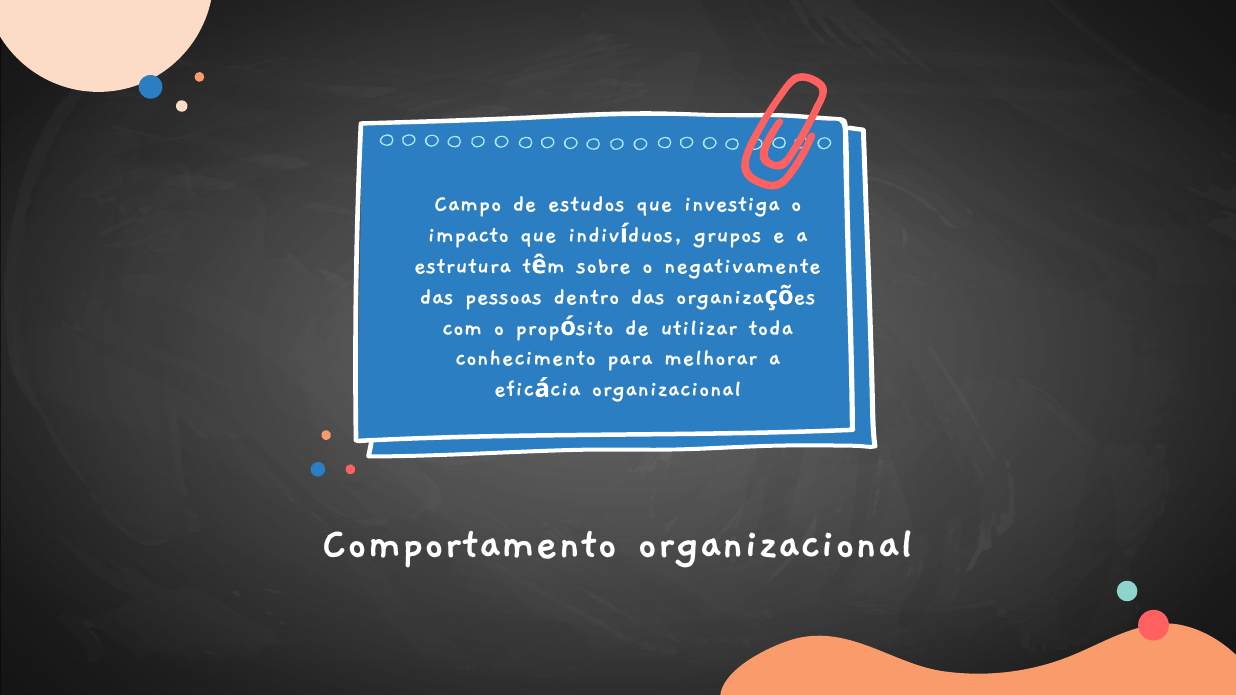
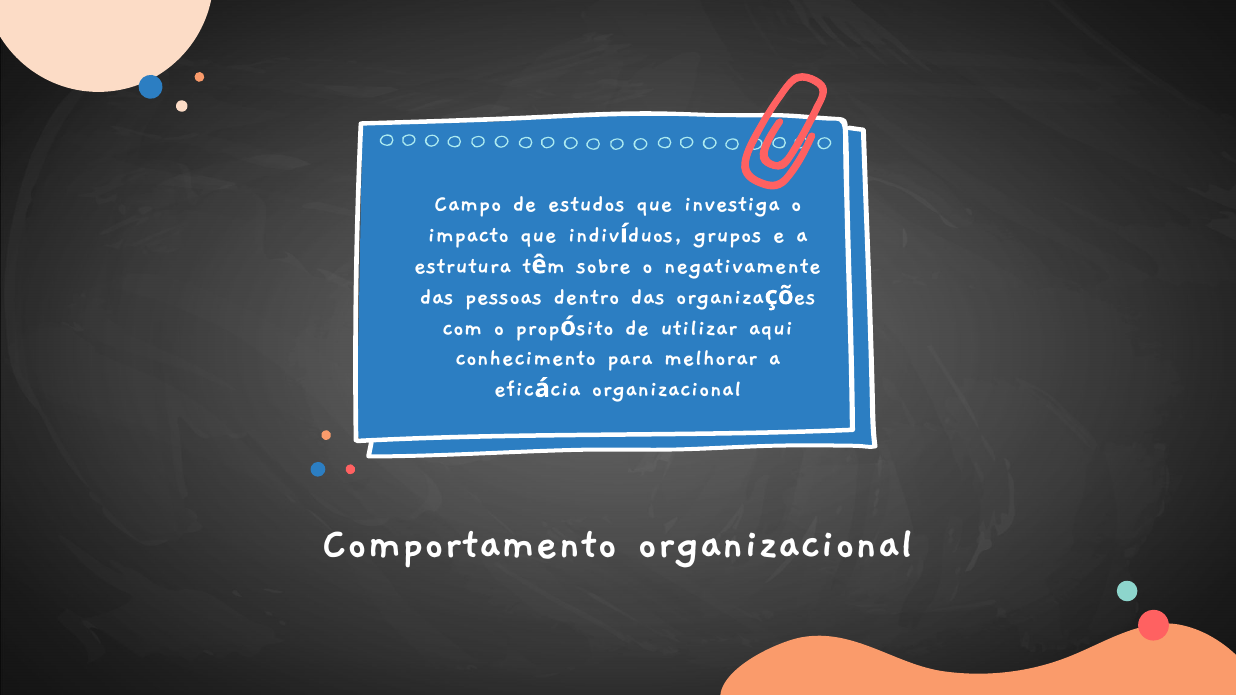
toda: toda -> aqui (771, 327)
